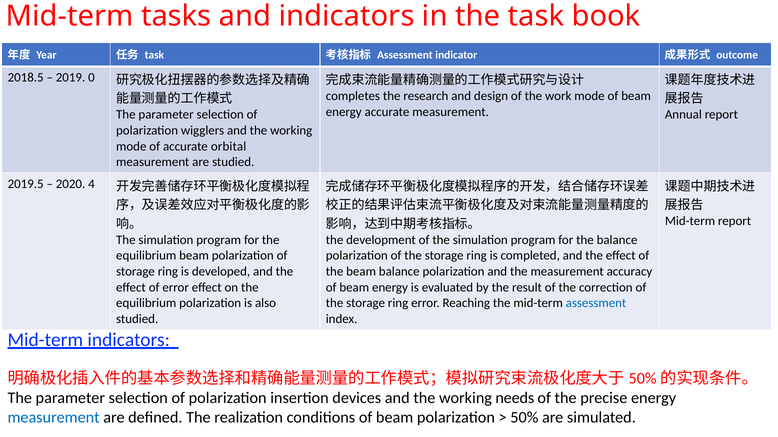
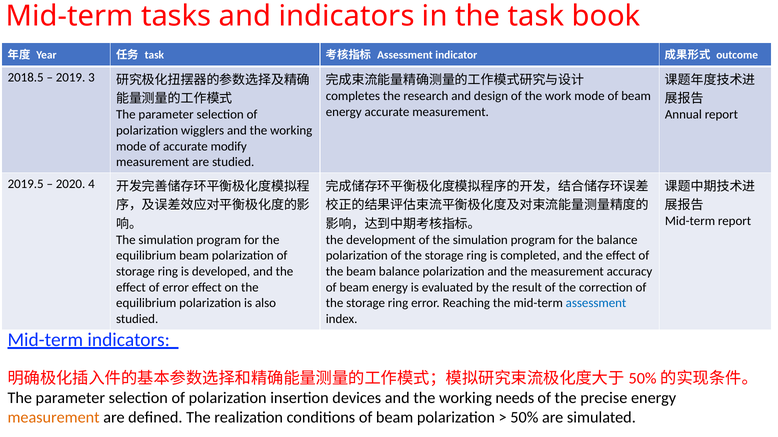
0: 0 -> 3 (91, 78)
orbital: orbital -> modify (229, 147)
measurement colour: blue -> orange (54, 418)
